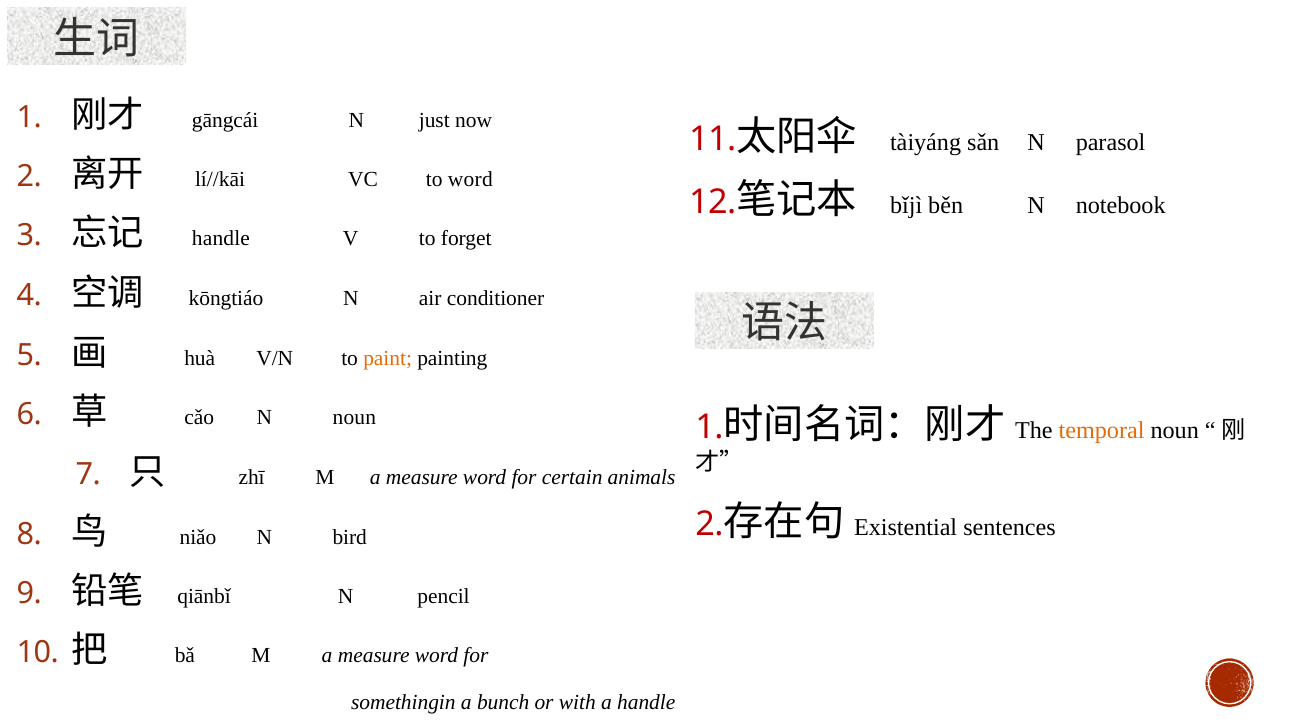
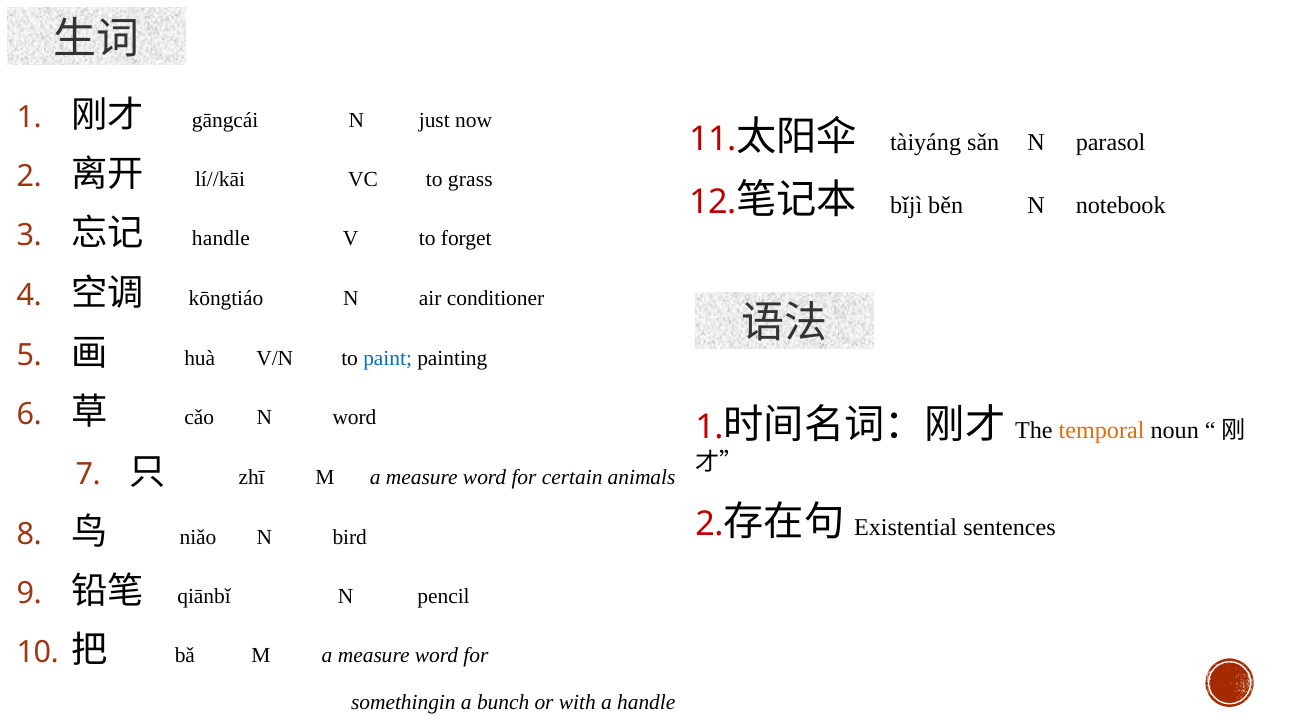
to word: word -> grass (470, 179)
paint colour: orange -> blue (388, 358)
N noun: noun -> word (354, 418)
